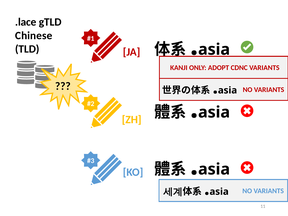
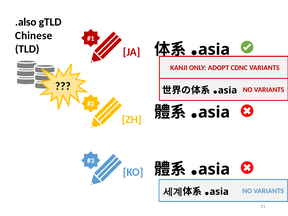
.lace: .lace -> .also (26, 22)
